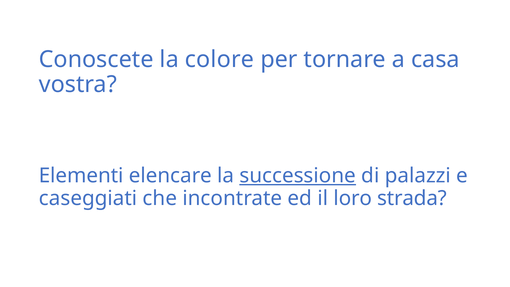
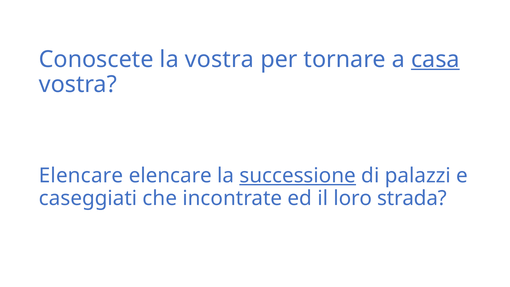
la colore: colore -> vostra (219, 59)
casa underline: none -> present (435, 59)
Elementi: Elementi -> Elencare (81, 176)
